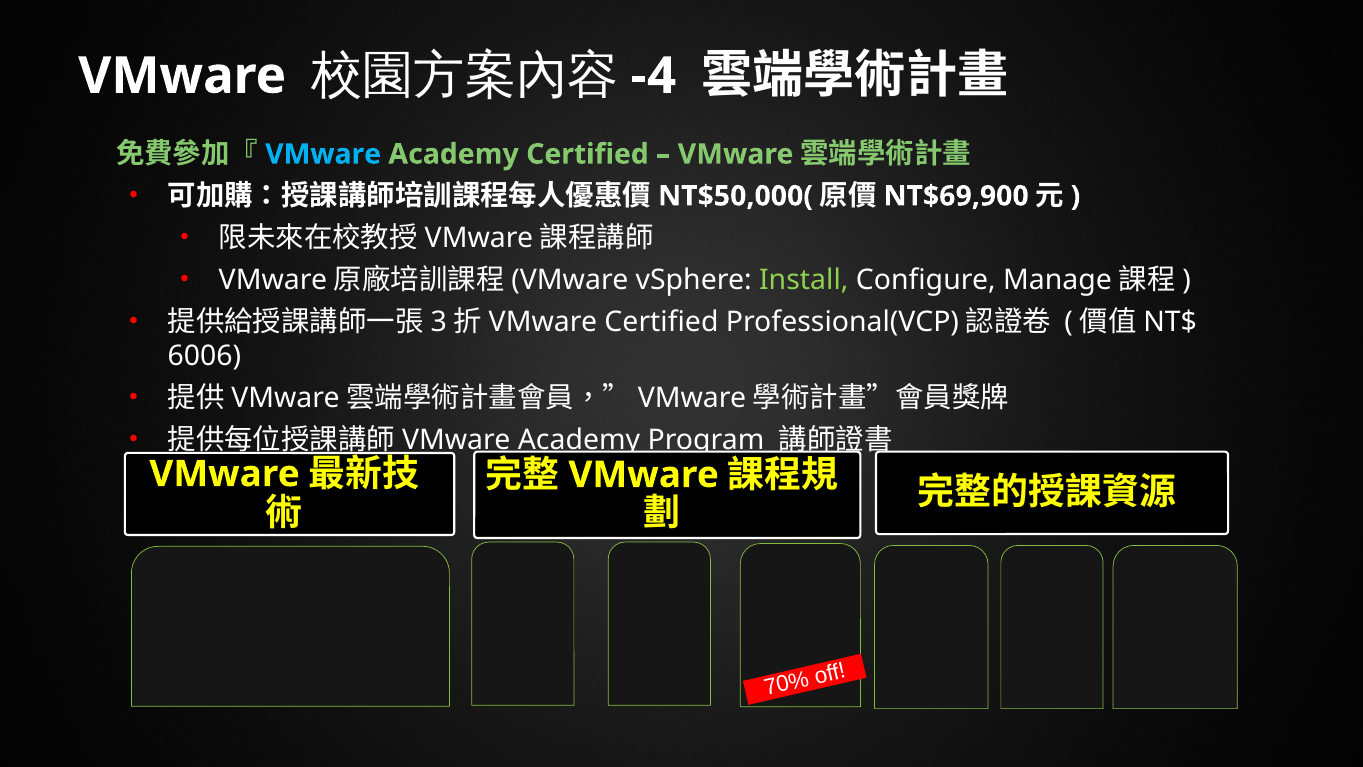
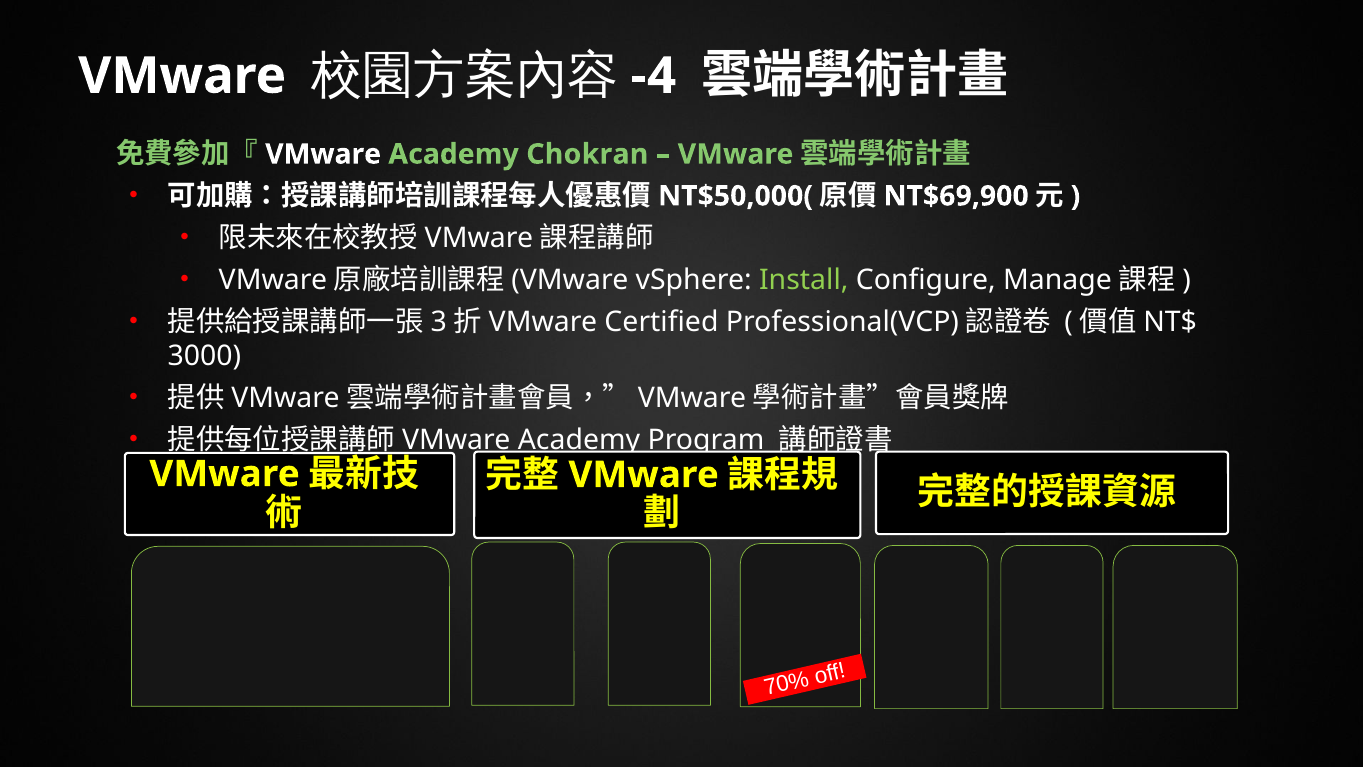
VMware colour: light blue -> white (323, 154)
Academy Certified: Certified -> Chokran (587, 154)
6006: 6006 -> 3000 (204, 356)
